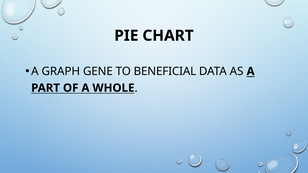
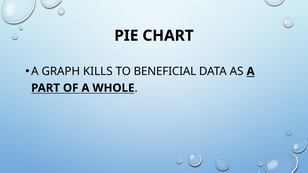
GENE: GENE -> KILLS (98, 71)
